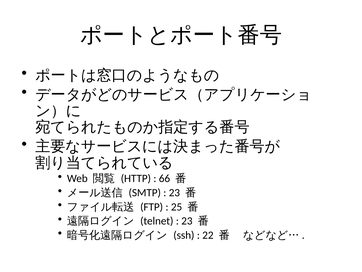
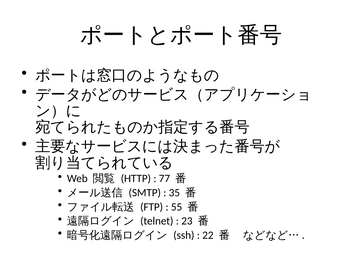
66: 66 -> 77 (164, 178)
23: 23 -> 35 (174, 192)
25: 25 -> 55 (177, 206)
